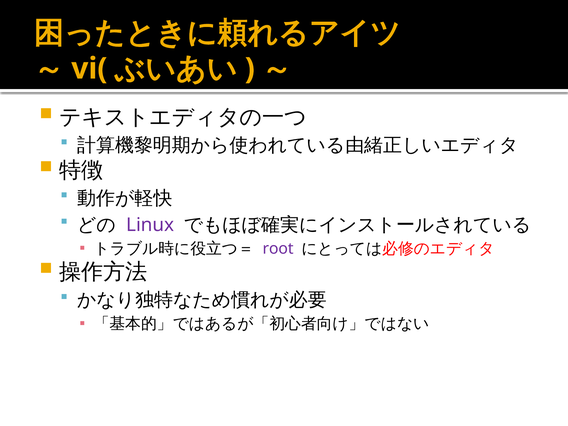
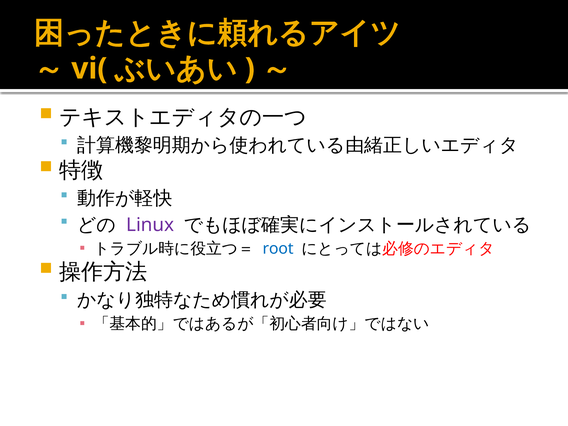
root colour: purple -> blue (278, 249)
